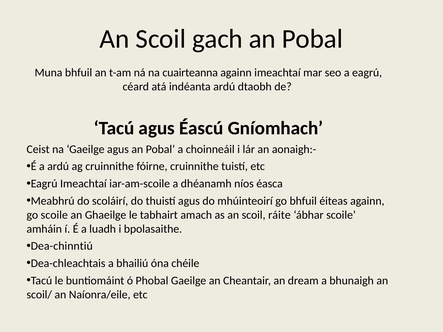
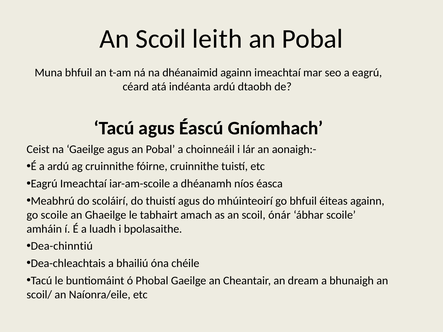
gach: gach -> leith (217, 39)
cuairteanna: cuairteanna -> dhéanaimid (190, 73)
ráite: ráite -> ónár (279, 215)
